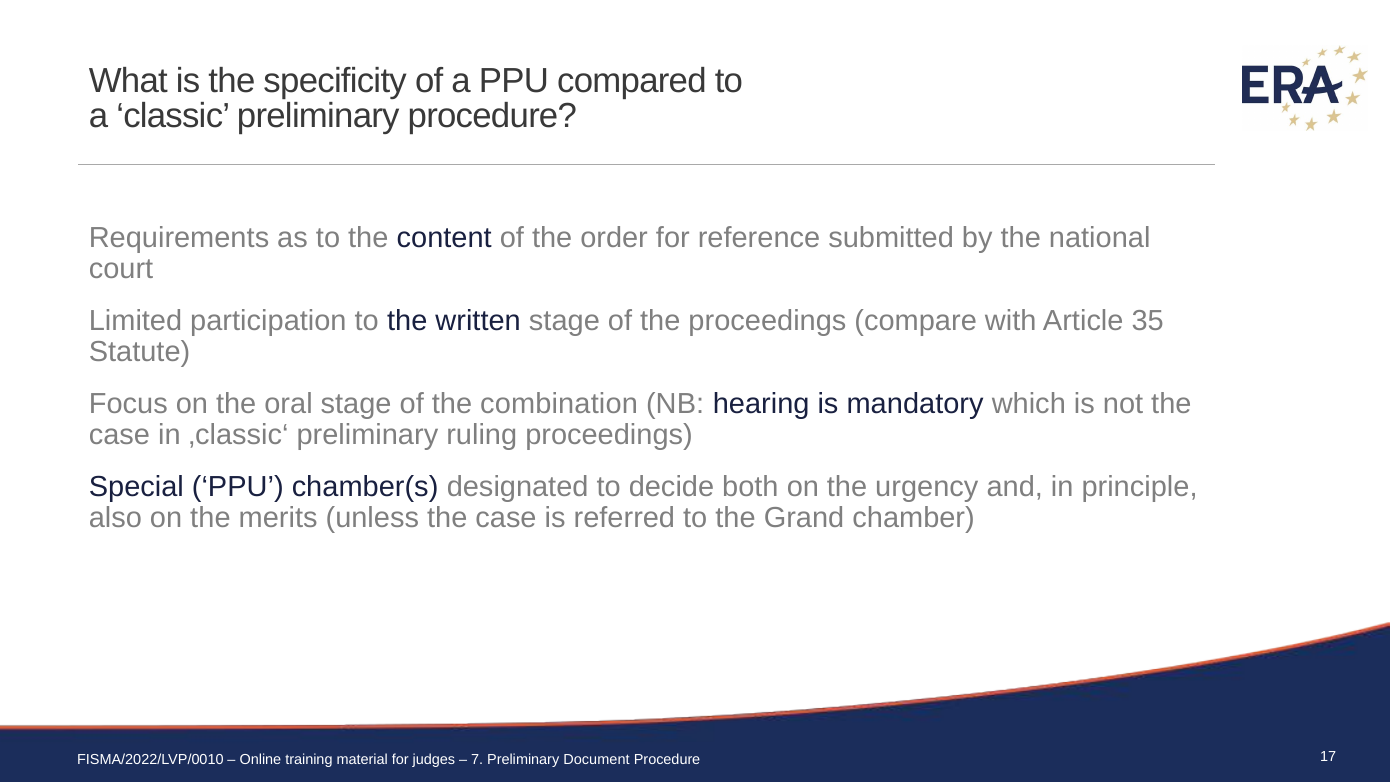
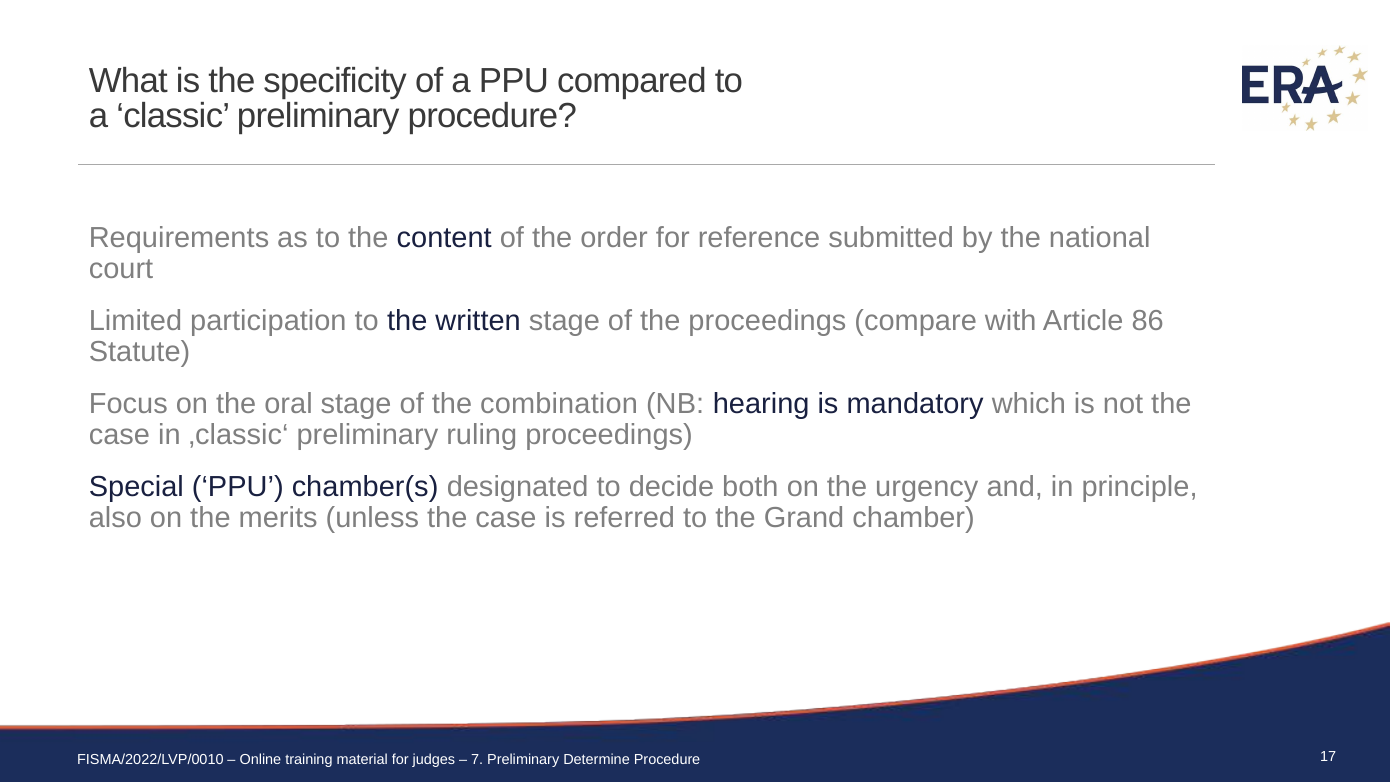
35: 35 -> 86 (1148, 321)
Document: Document -> Determine (597, 759)
